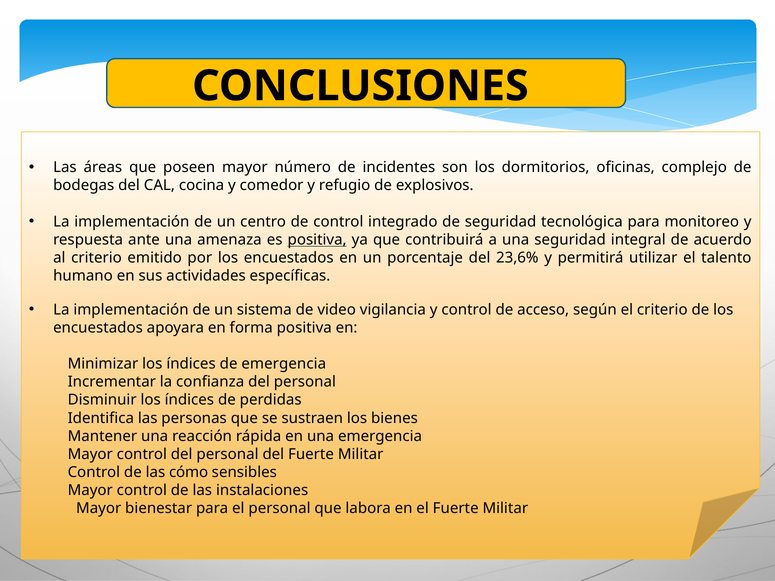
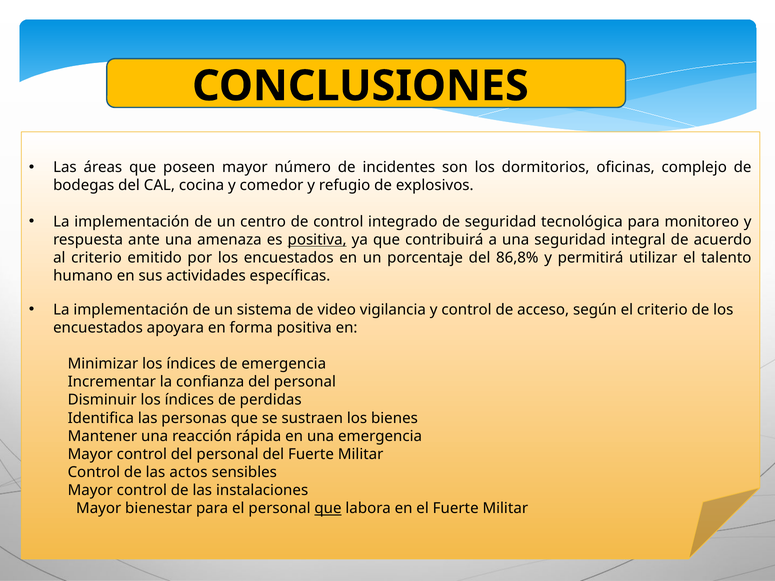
23,6%: 23,6% -> 86,8% (517, 258)
cómo: cómo -> actos (188, 473)
que underline: none -> present (328, 509)
